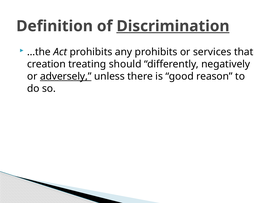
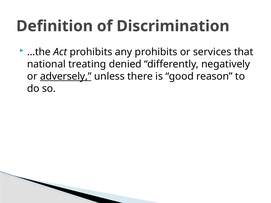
Discrimination underline: present -> none (173, 26)
creation: creation -> national (46, 64)
should: should -> denied (125, 64)
